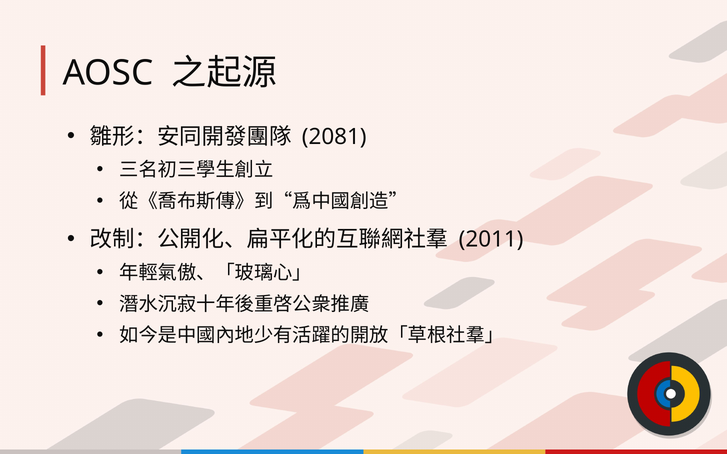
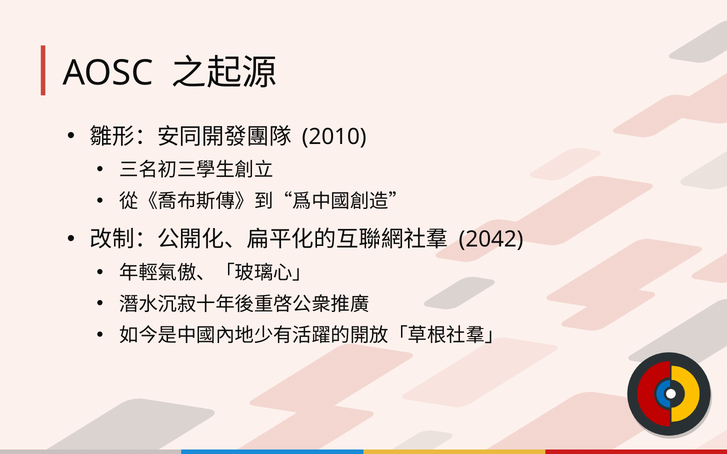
2081: 2081 -> 2010 (334, 137)
2011: 2011 -> 2042 (491, 240)
